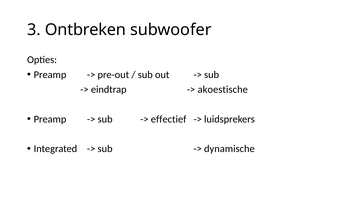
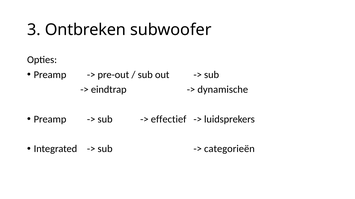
akoestische: akoestische -> dynamische (223, 90)
dynamische: dynamische -> categorieën (229, 149)
